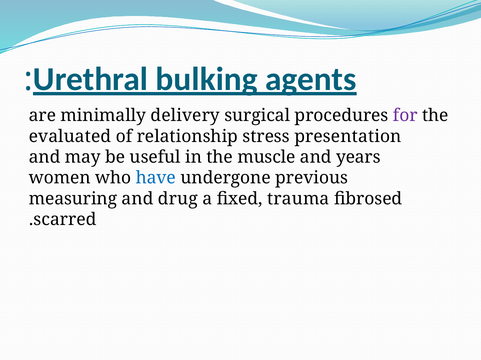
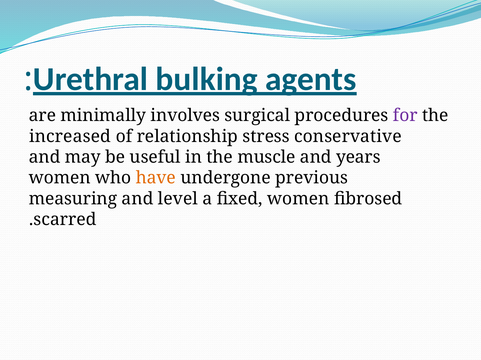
delivery: delivery -> involves (185, 116)
evaluated: evaluated -> increased (70, 137)
presentation: presentation -> conservative (348, 137)
have colour: blue -> orange (156, 178)
drug: drug -> level (178, 199)
fixed trauma: trauma -> women (298, 199)
